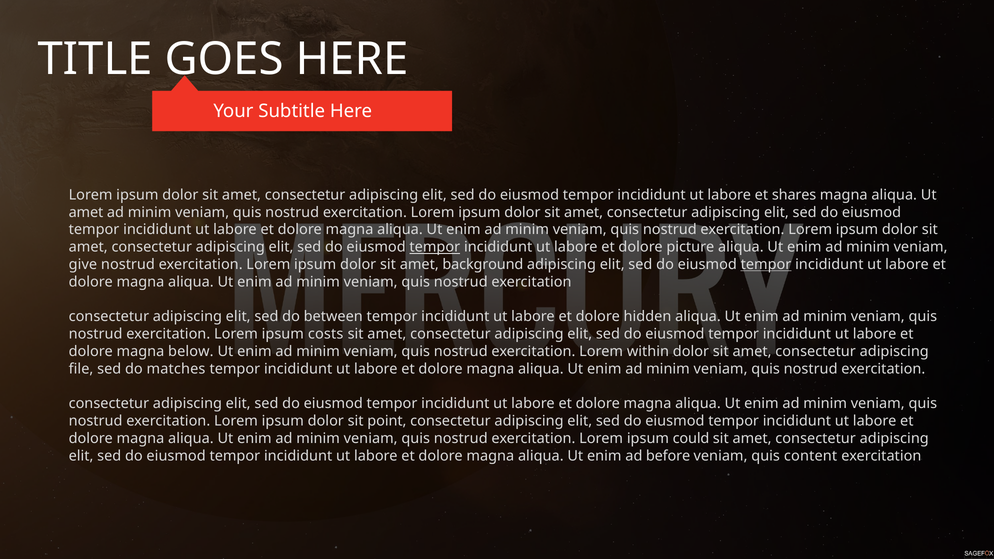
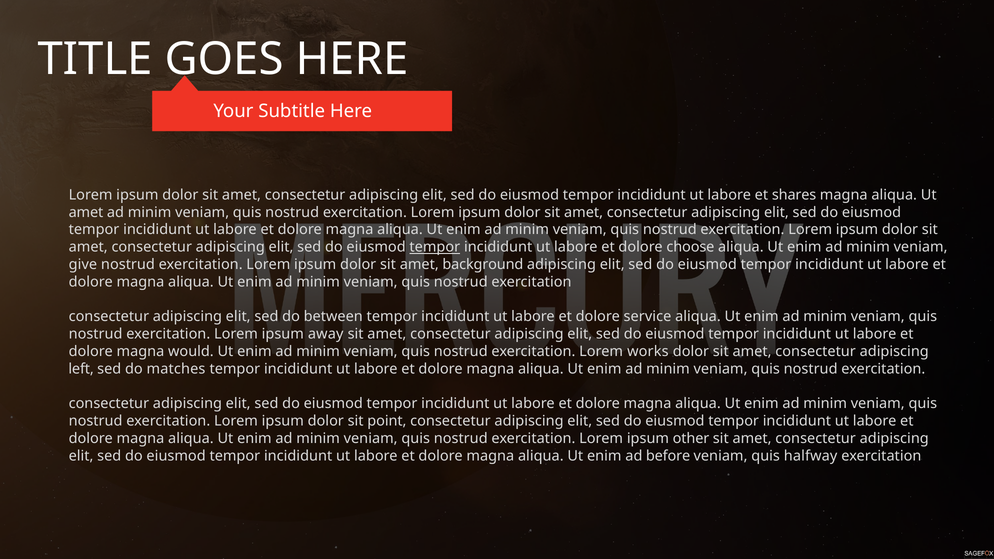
picture: picture -> choose (690, 247)
tempor underline: present -> none (766, 265)
hidden: hidden -> service (647, 317)
costs: costs -> away (326, 334)
below: below -> would (191, 352)
within: within -> works (648, 352)
file: file -> left (81, 369)
could: could -> other (691, 439)
content: content -> halfway (811, 456)
